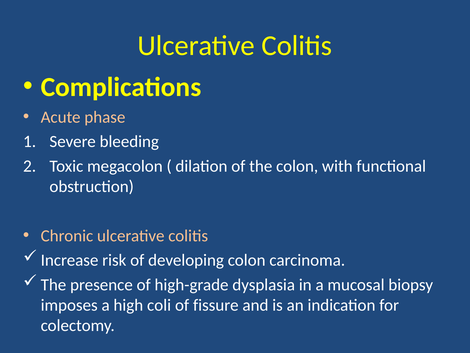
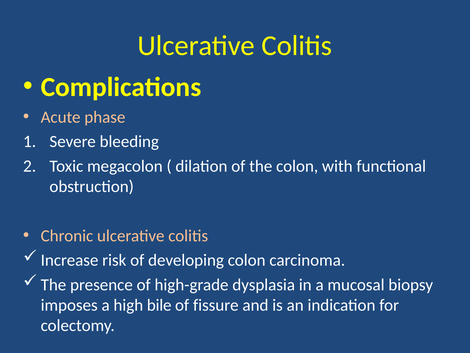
coli: coli -> bile (159, 305)
